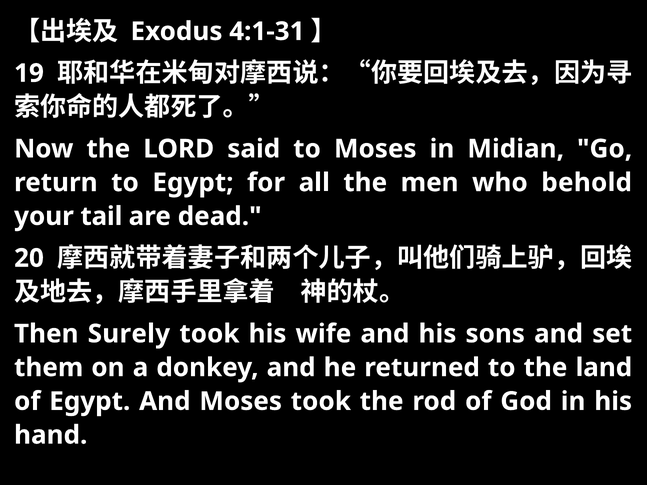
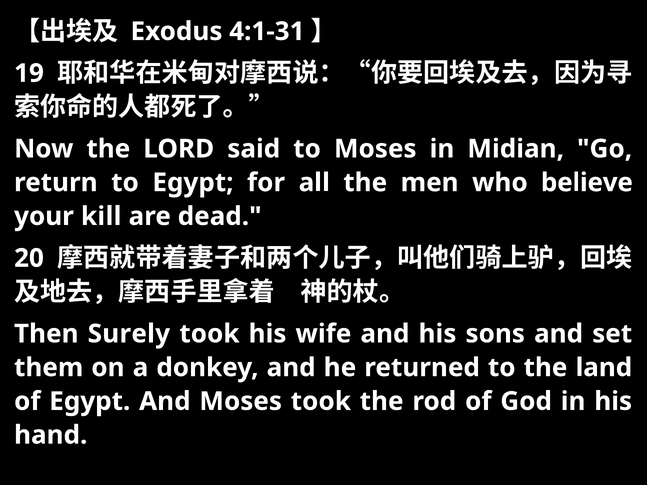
behold: behold -> believe (587, 183)
tail: tail -> kill (101, 216)
